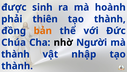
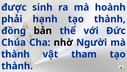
thiên: thiên -> hạnh (45, 19)
bản colour: orange -> black (43, 31)
nhập: nhập -> tham (84, 54)
